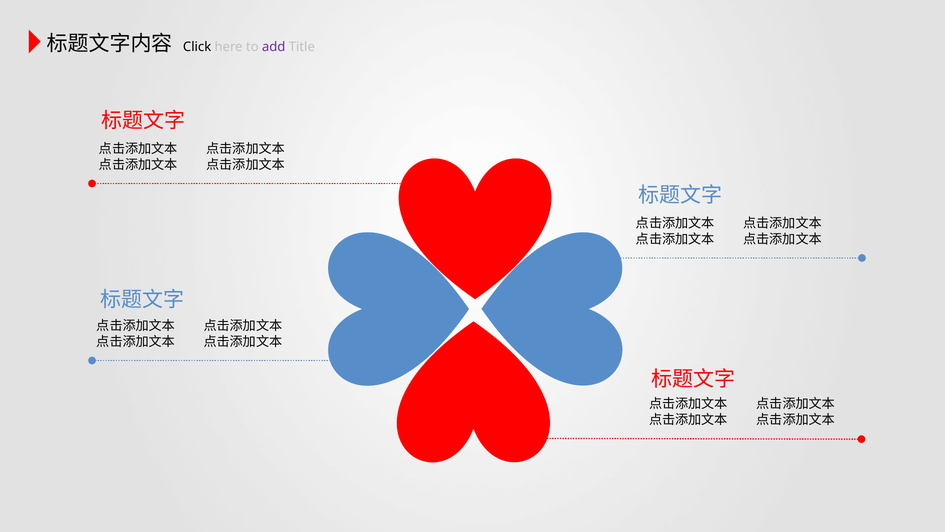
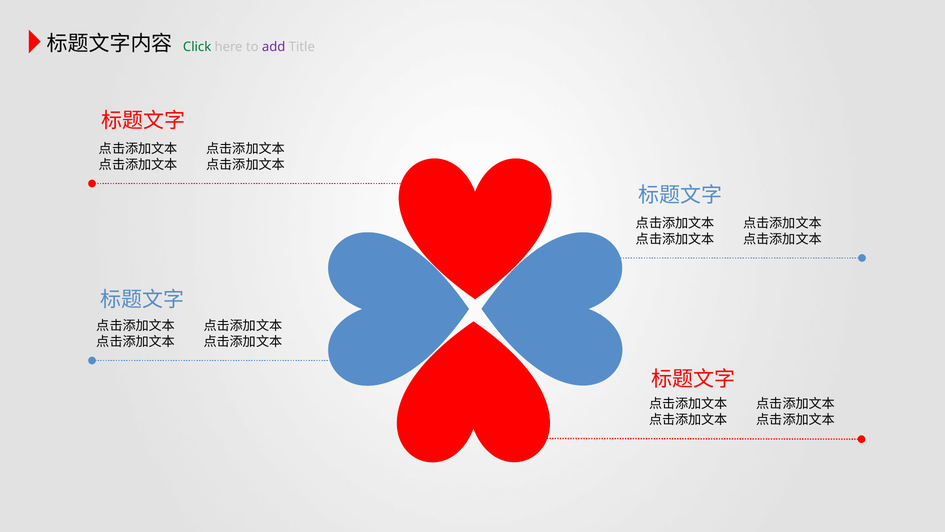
Click colour: black -> green (197, 47)
